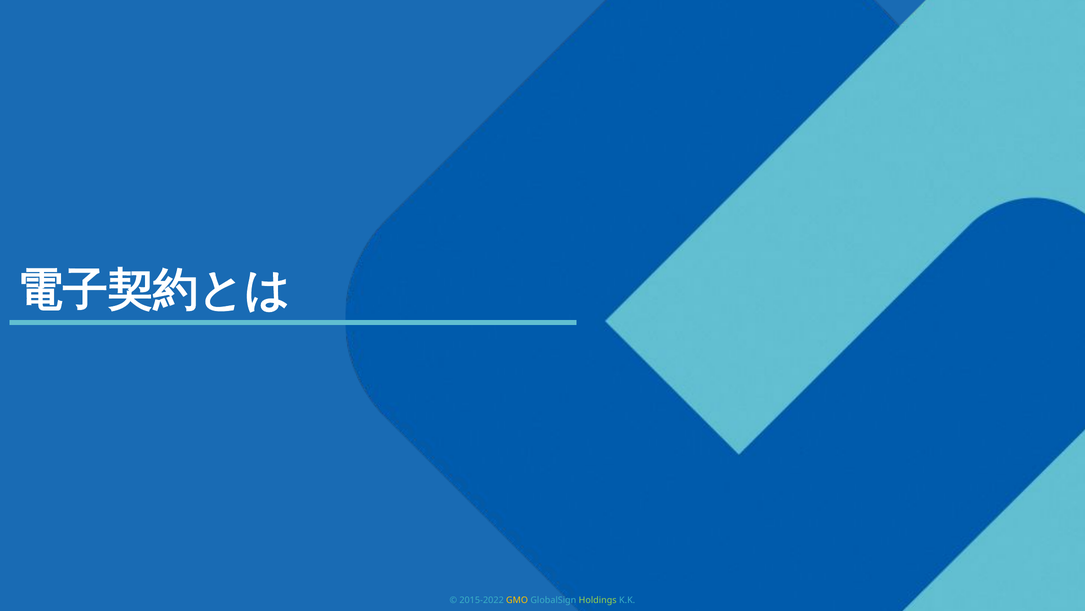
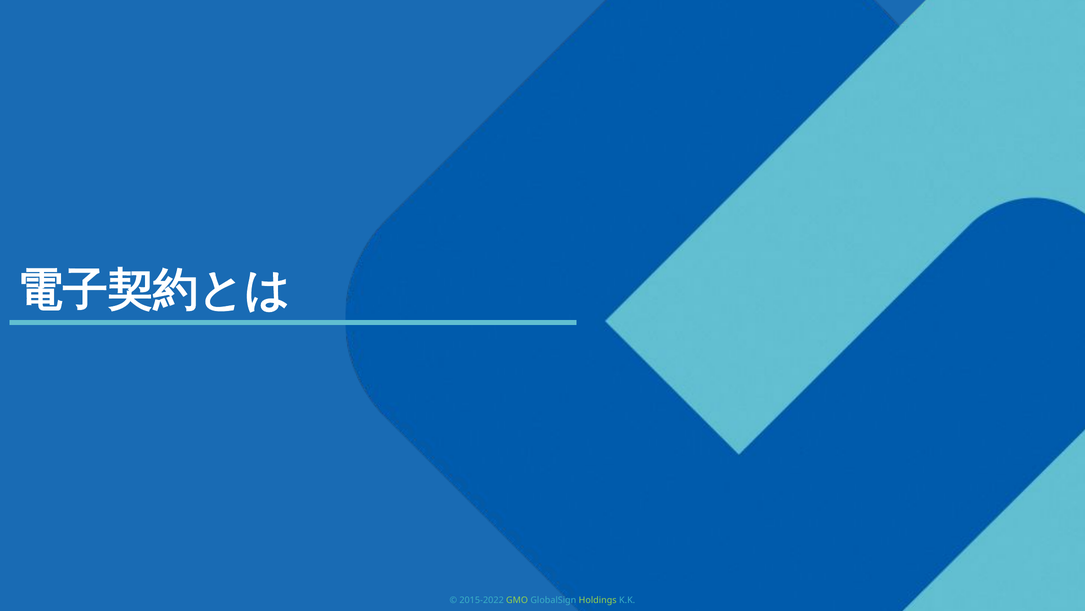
GMO colour: yellow -> light green (517, 600)
